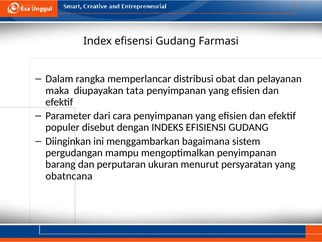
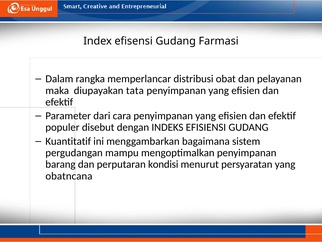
Diinginkan: Diinginkan -> Kuantitatif (68, 141)
ukuran: ukuran -> kondisi (163, 164)
